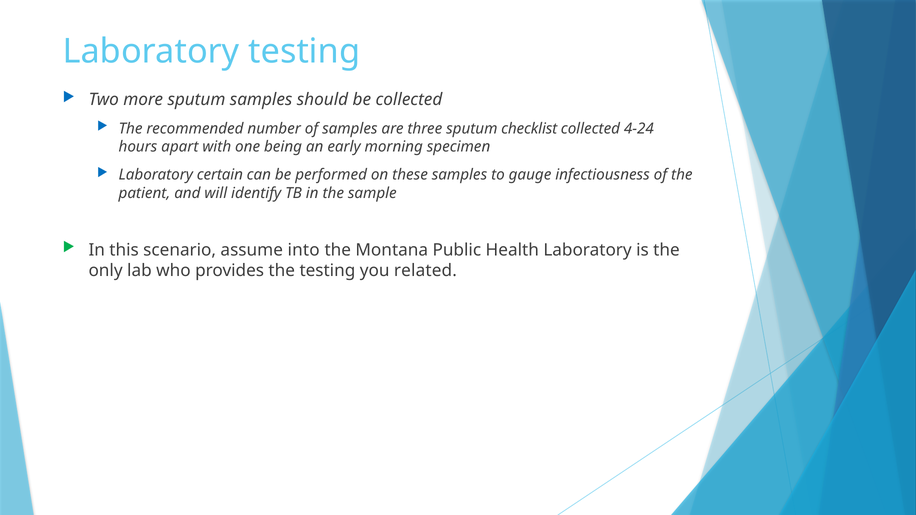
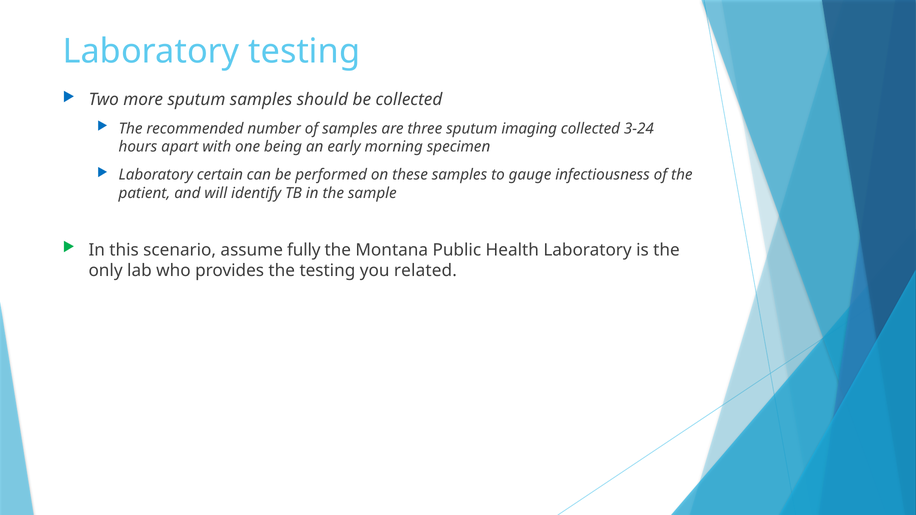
checklist: checklist -> imaging (529, 129)
4-24: 4-24 -> 3-24 (639, 129)
into: into -> fully (304, 250)
